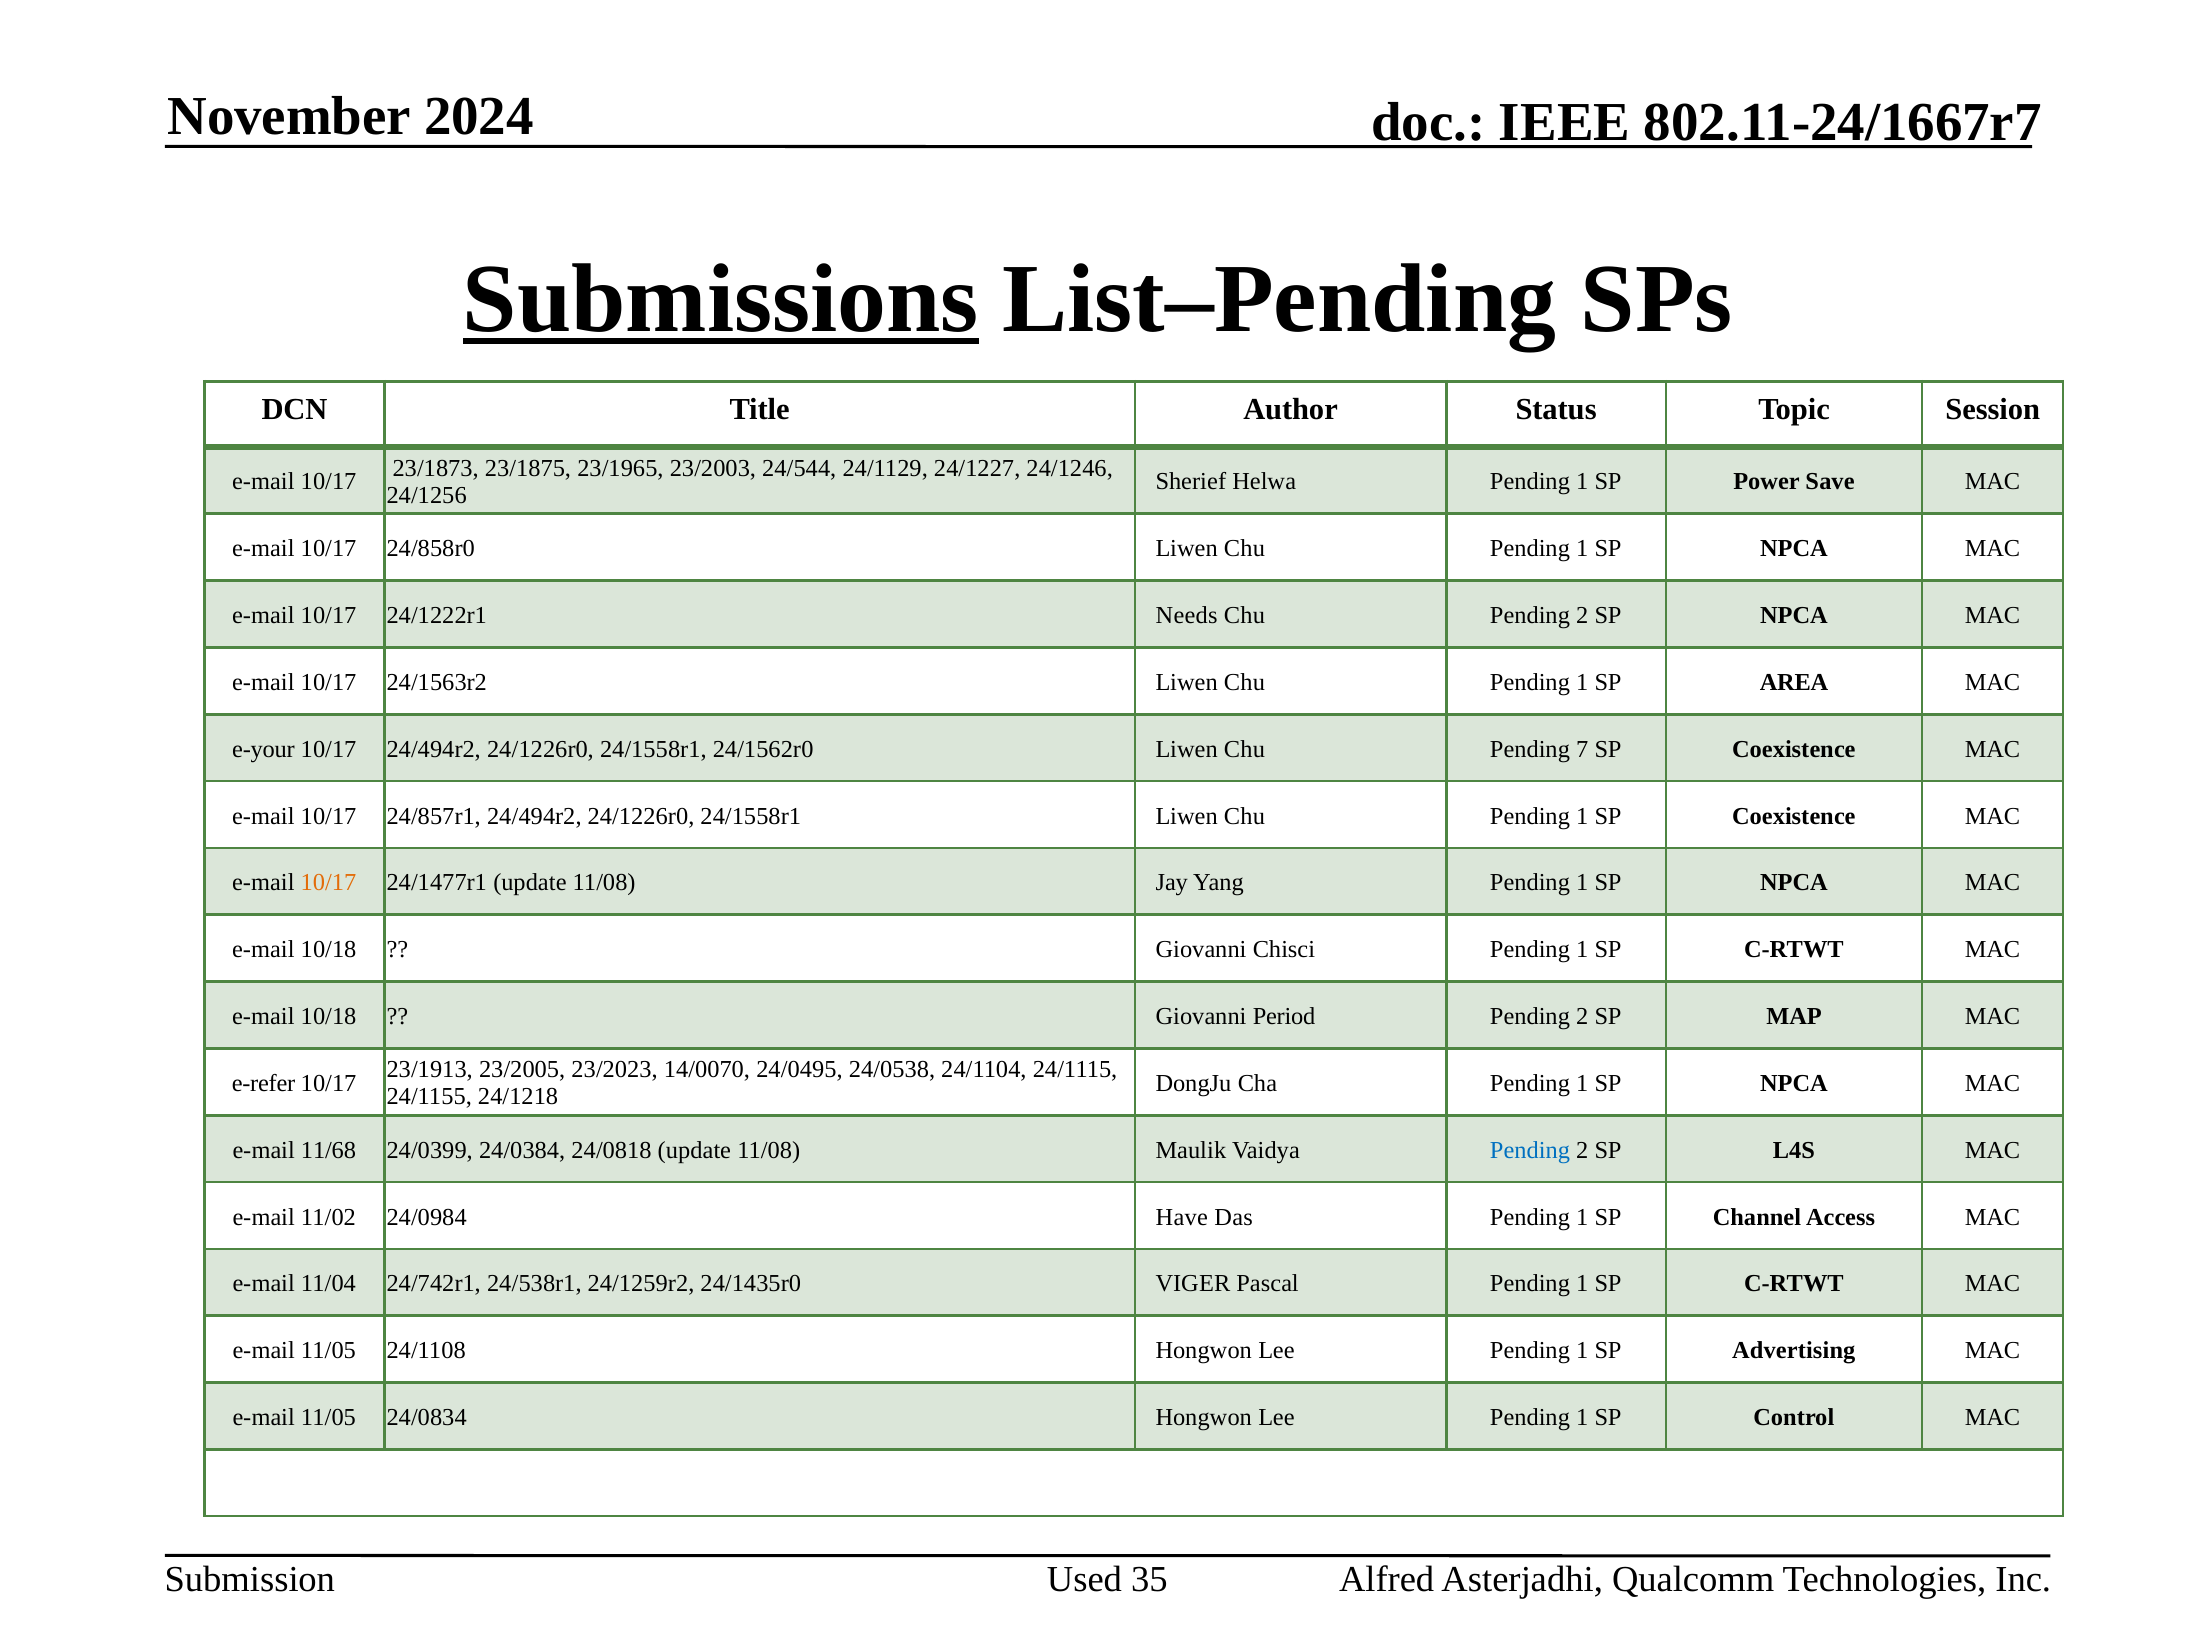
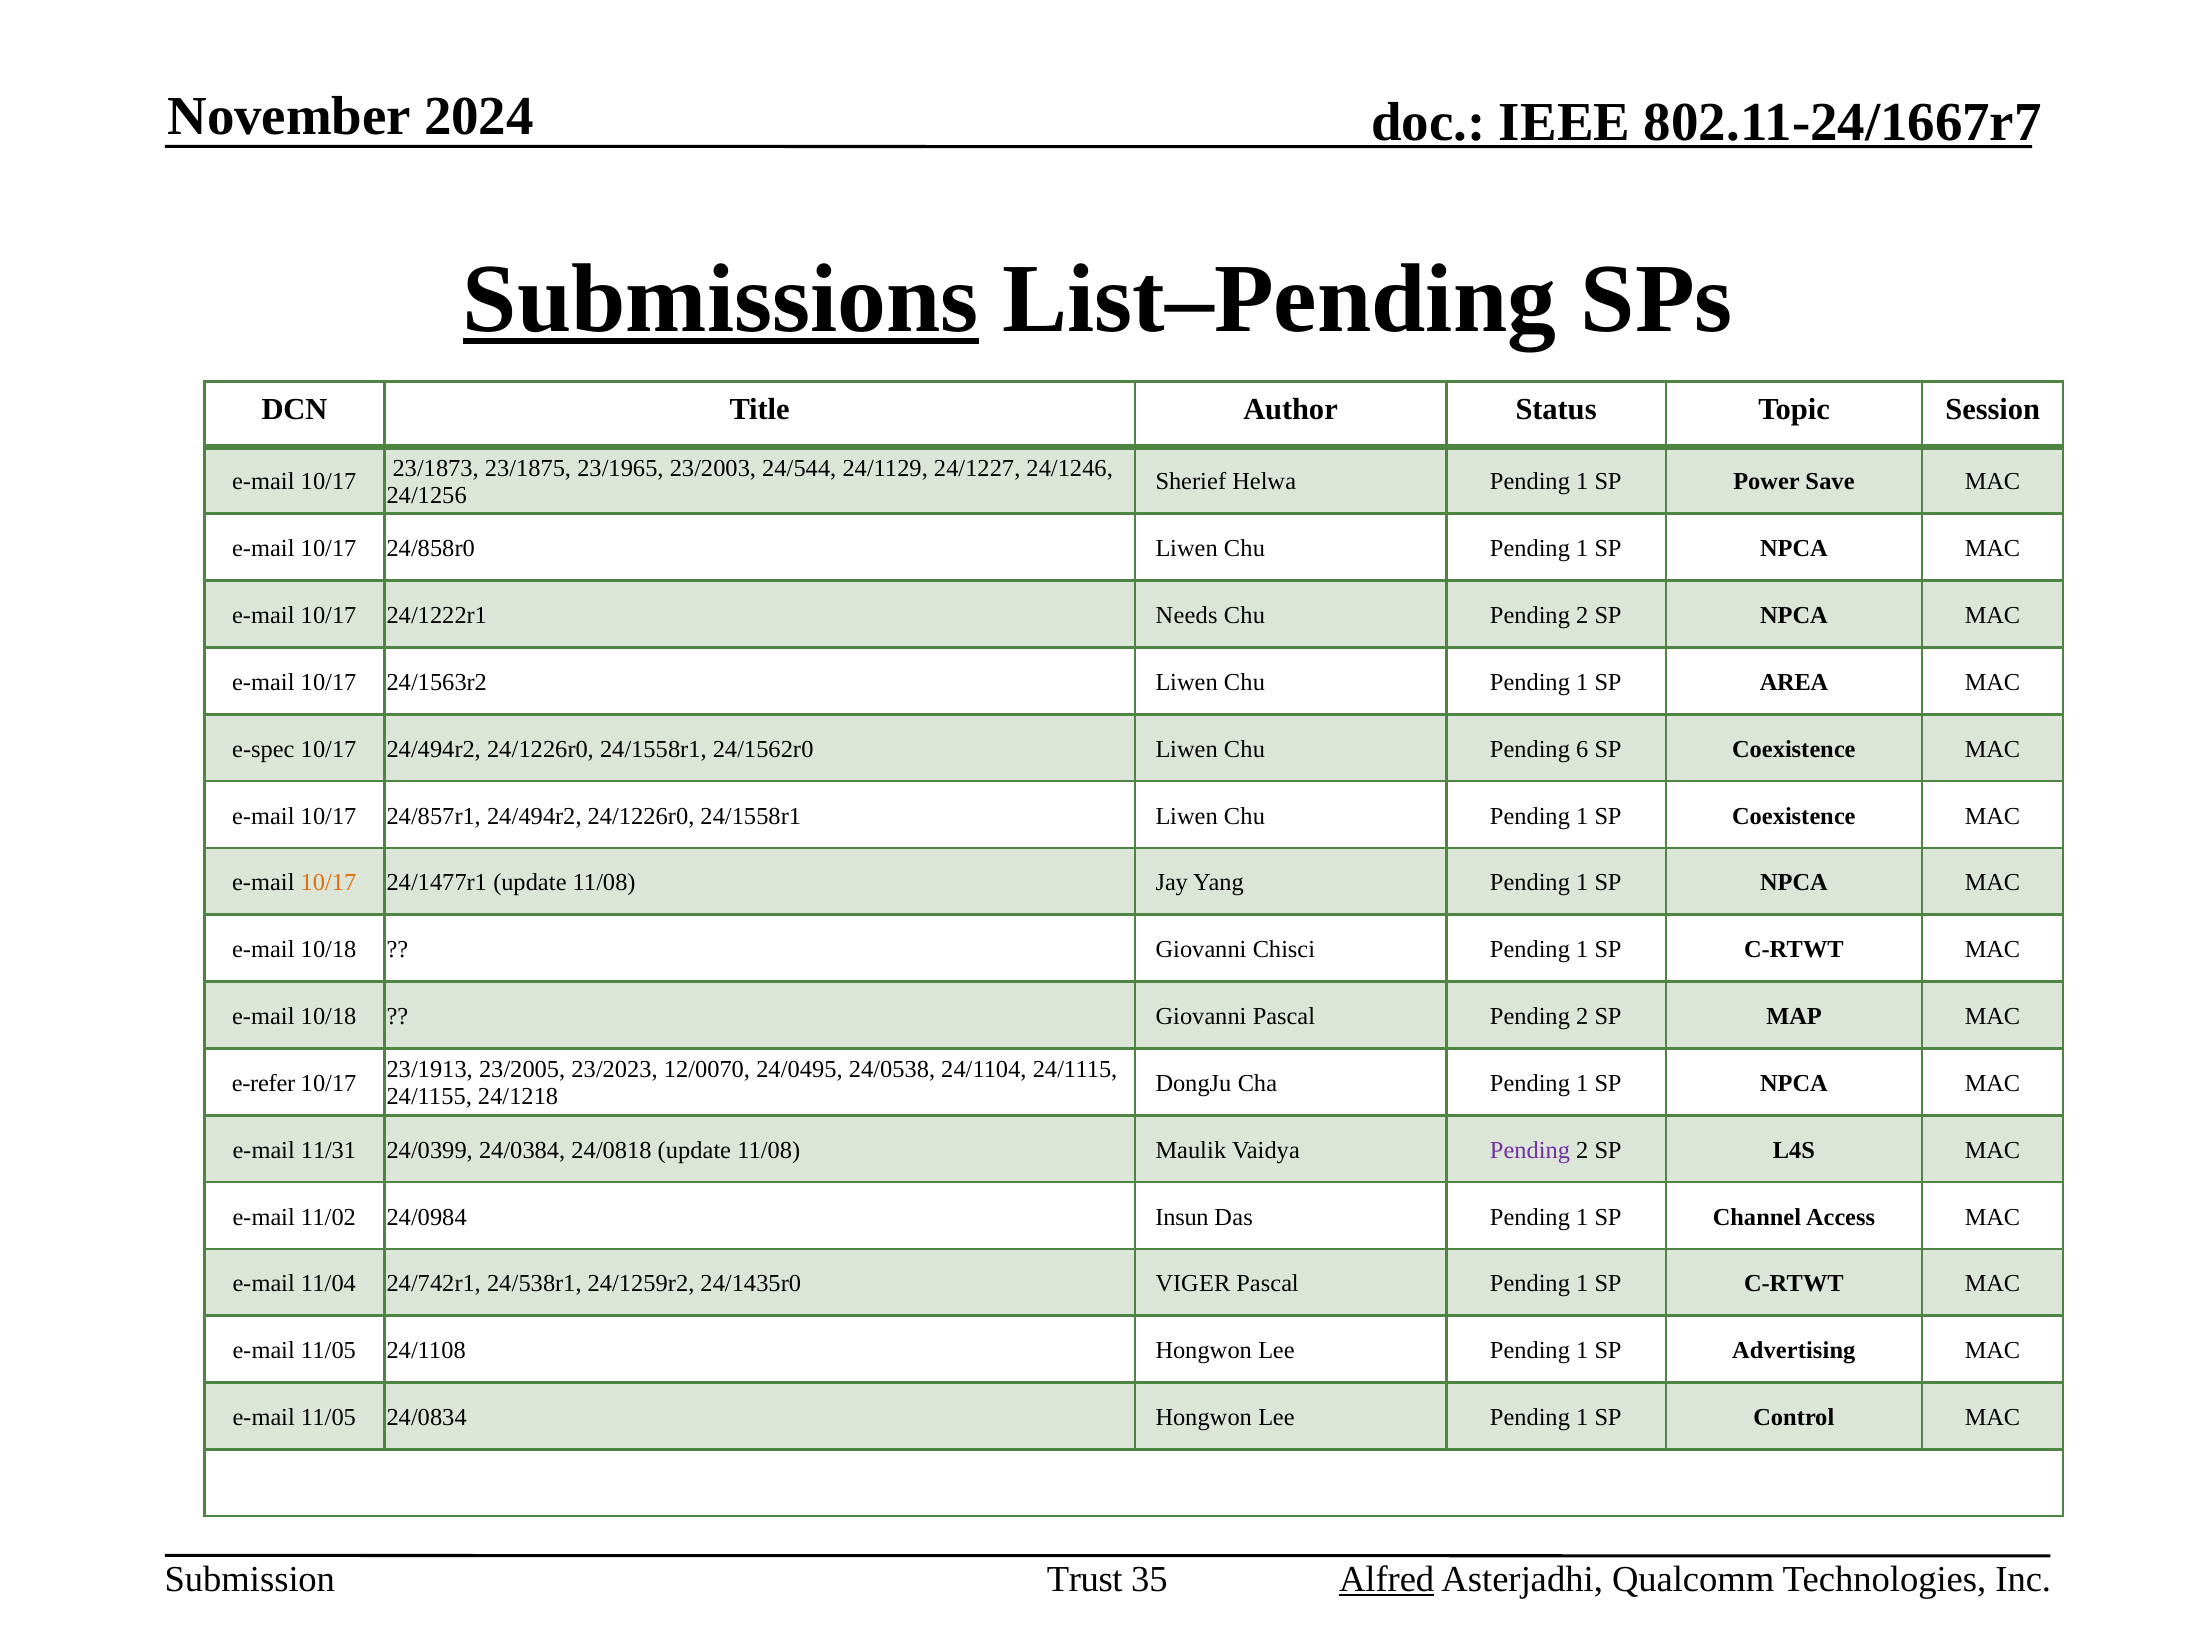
e-your: e-your -> e-spec (263, 749)
7: 7 -> 6 (1582, 749)
Giovanni Period: Period -> Pascal (1284, 1017)
14/0070: 14/0070 -> 12/0070 (707, 1070)
11/68: 11/68 -> 11/31 (328, 1151)
Pending colour: blue -> purple (1530, 1151)
Have: Have -> Insun (1182, 1218)
Used: Used -> Trust (1085, 1580)
Alfred underline: none -> present (1387, 1580)
